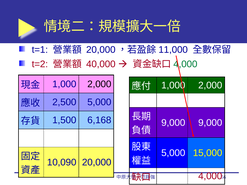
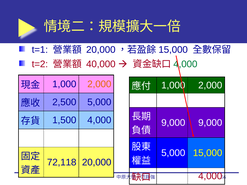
11,000: 11,000 -> 15,000 (173, 50)
2,000 colour: black -> orange (99, 84)
1,500 6,168: 6,168 -> 4,000 (99, 120)
10,090: 10,090 -> 72,118 (62, 163)
